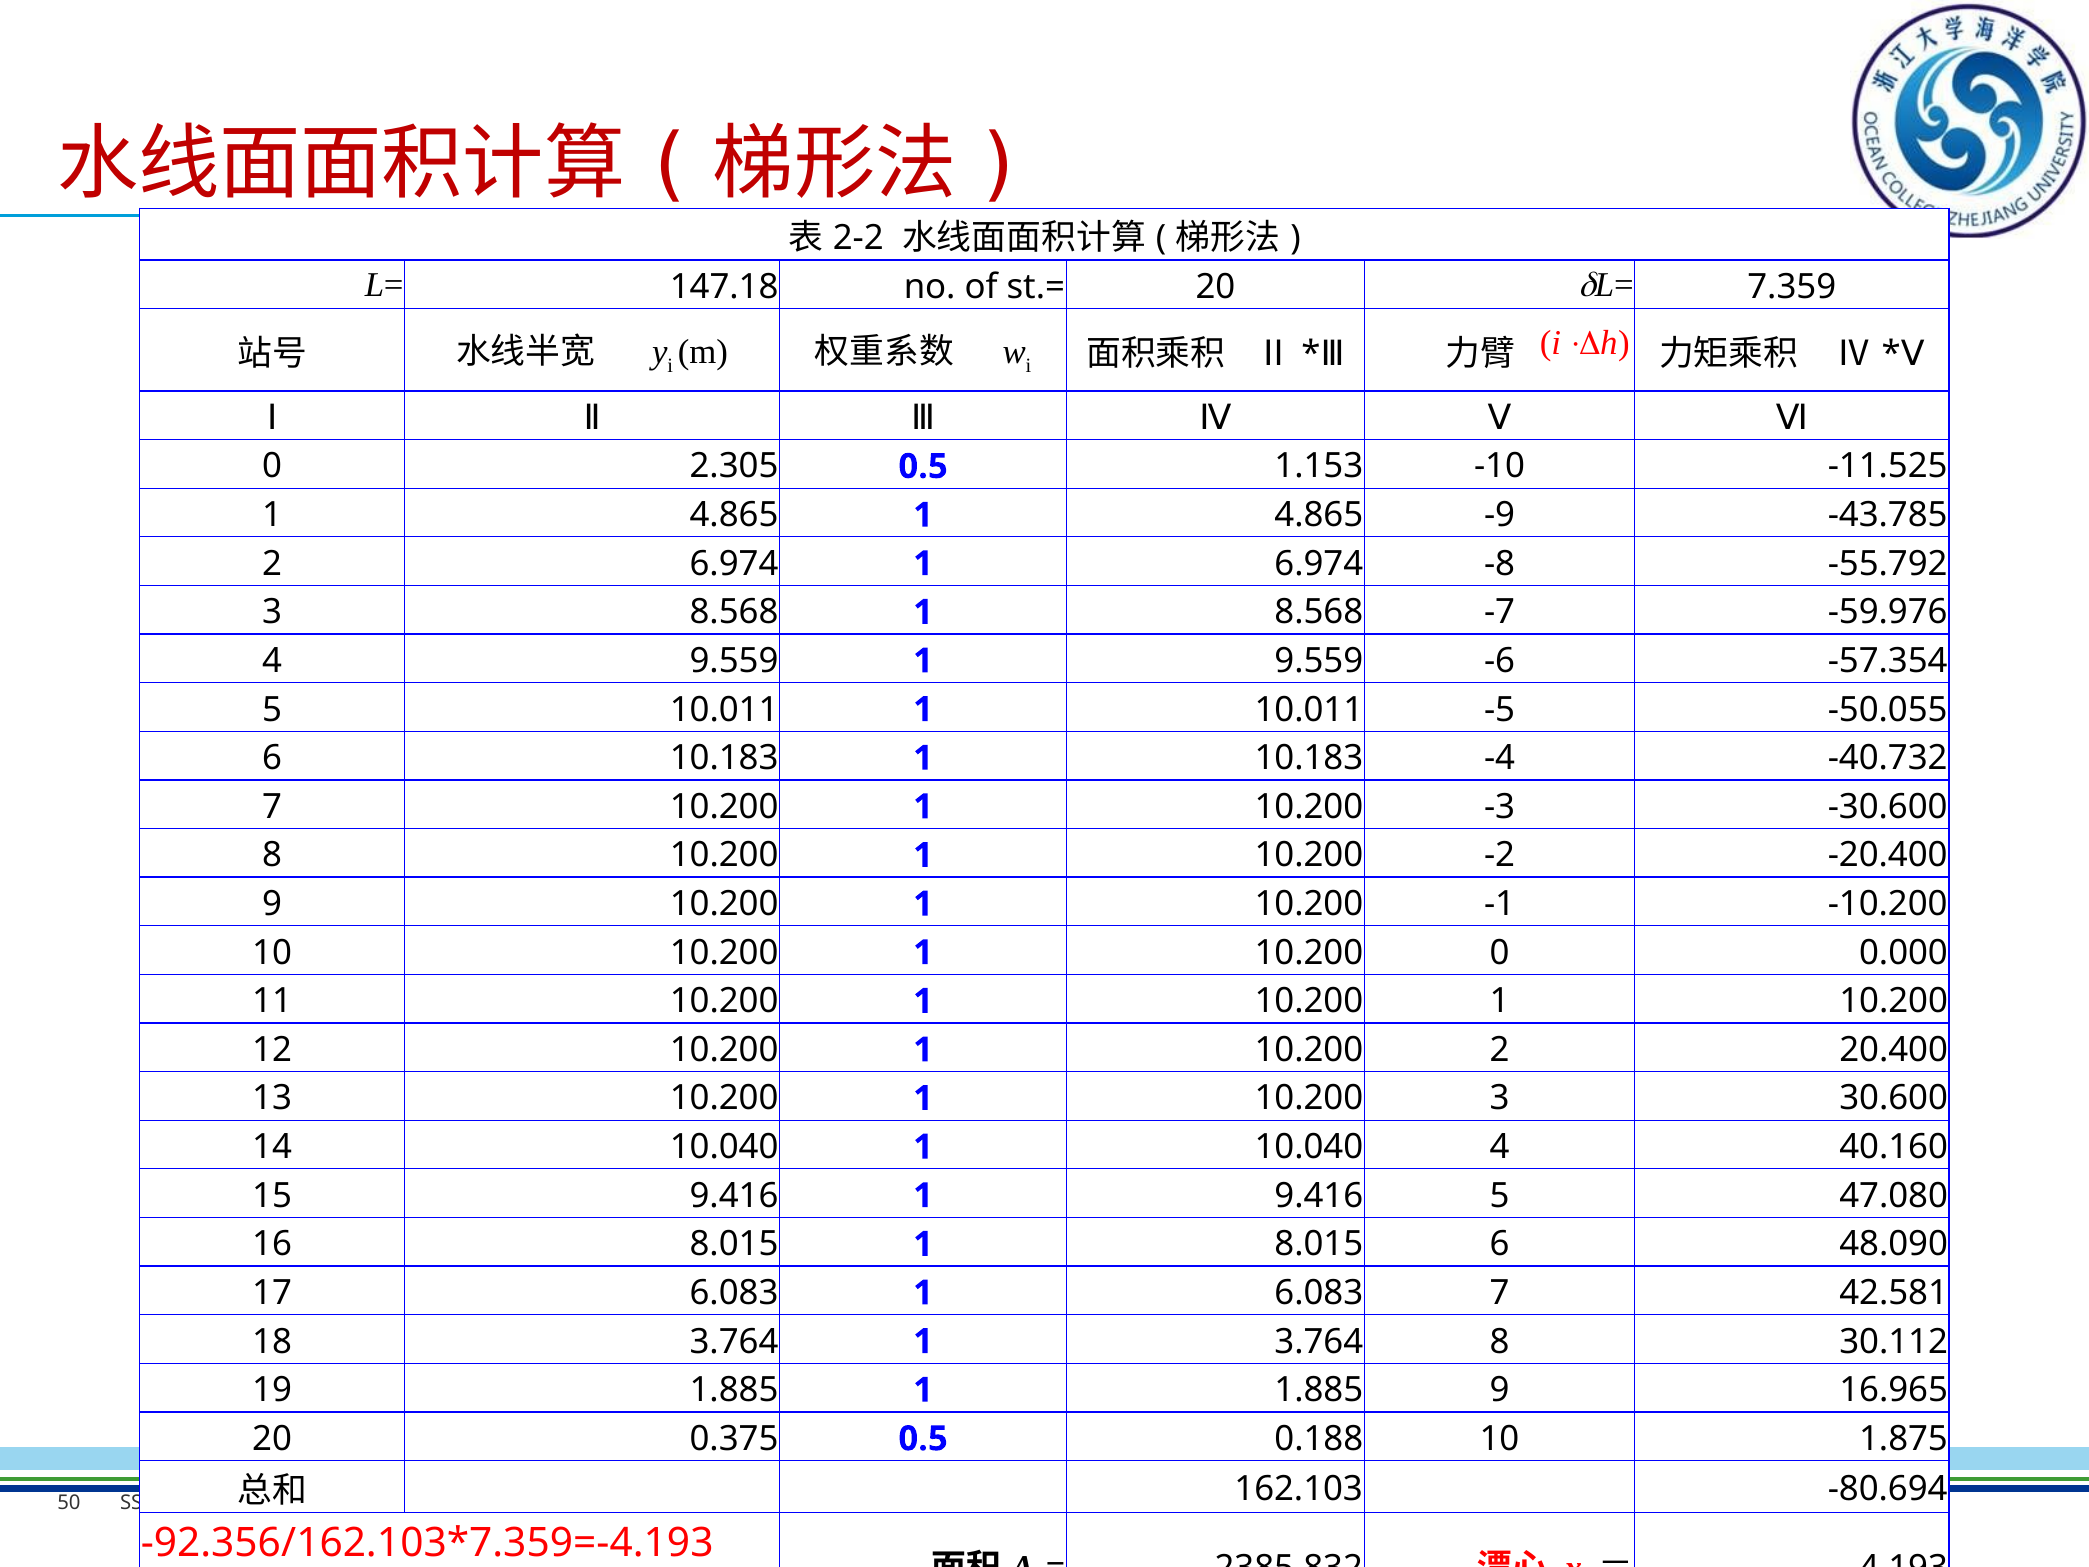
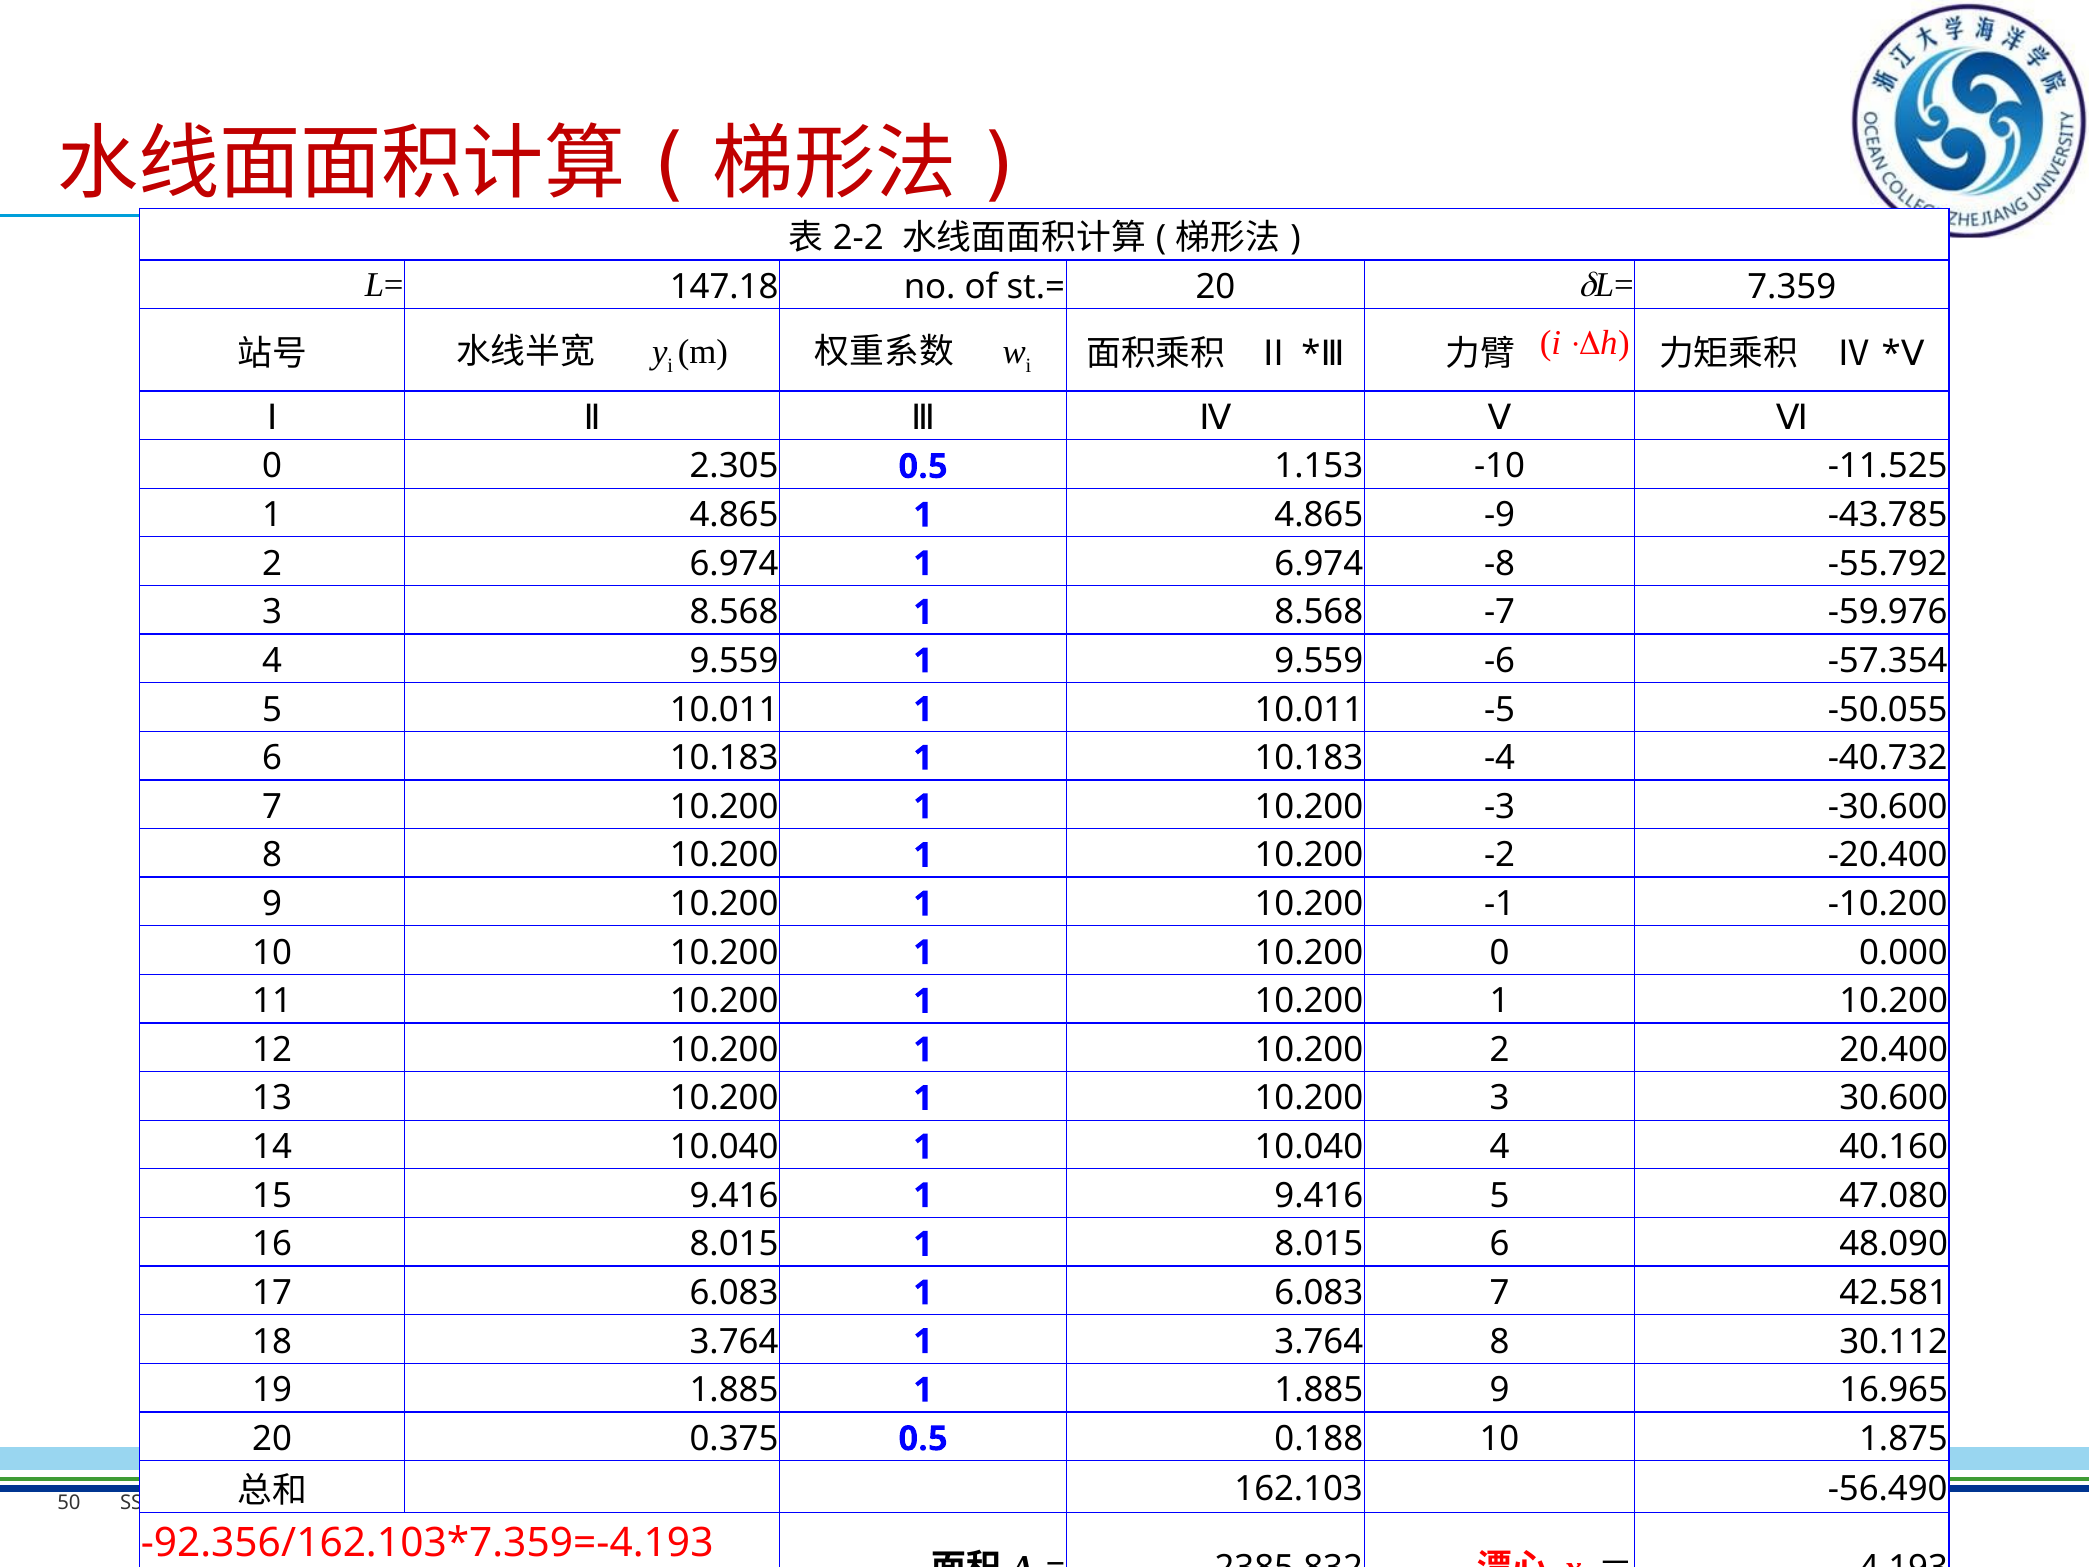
-80.694: -80.694 -> -56.490 (1888, 1489)
